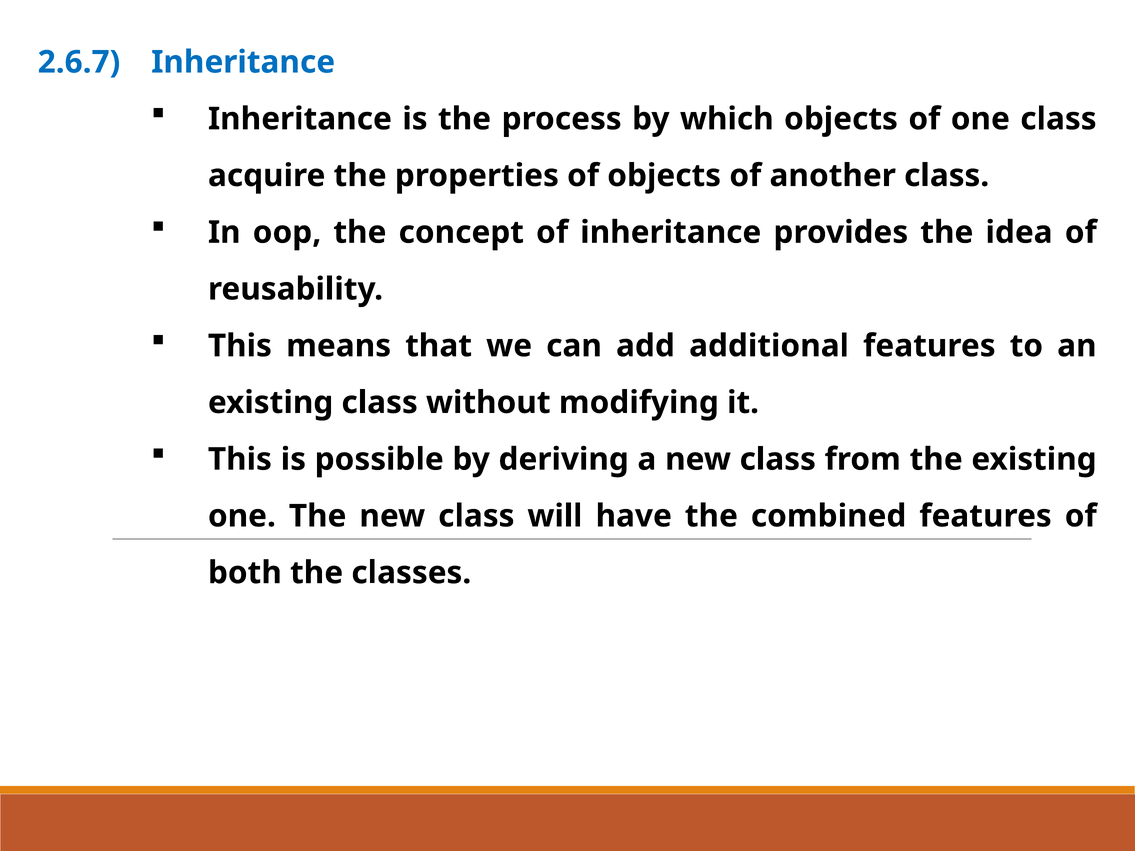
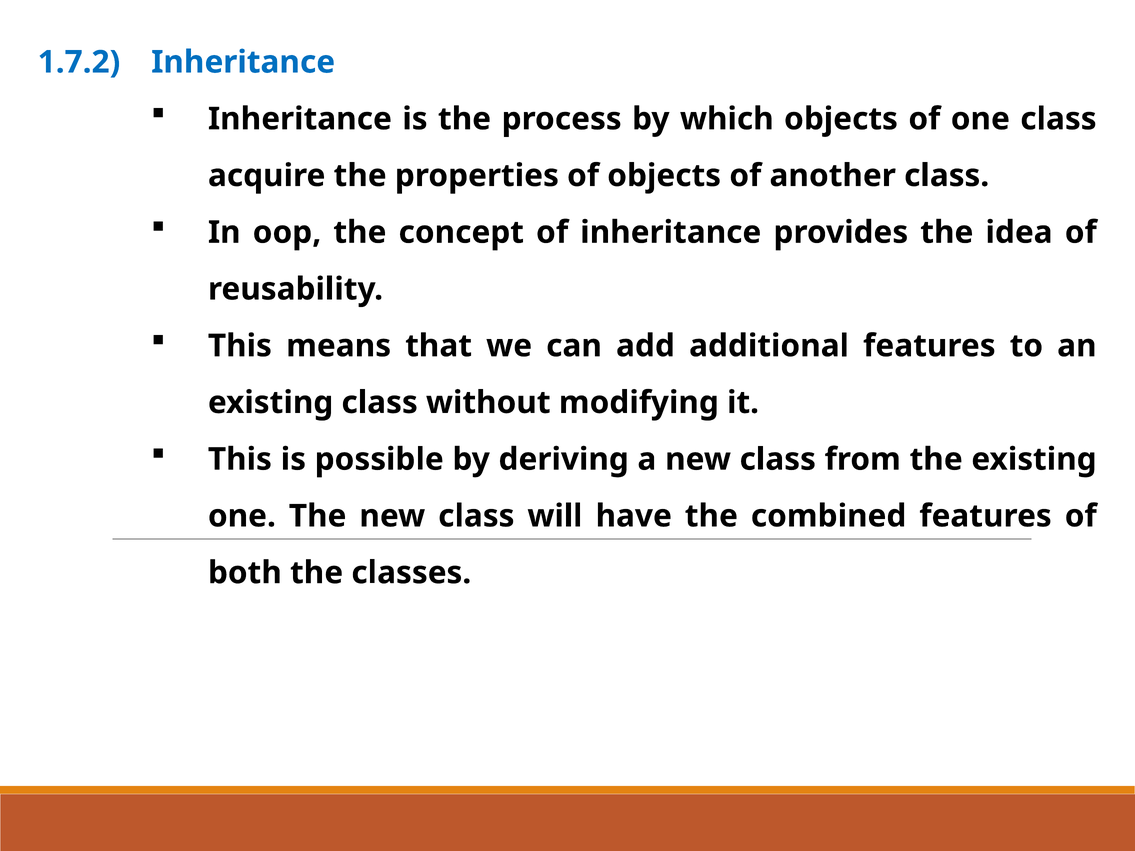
2.6.7: 2.6.7 -> 1.7.2 (79, 62)
